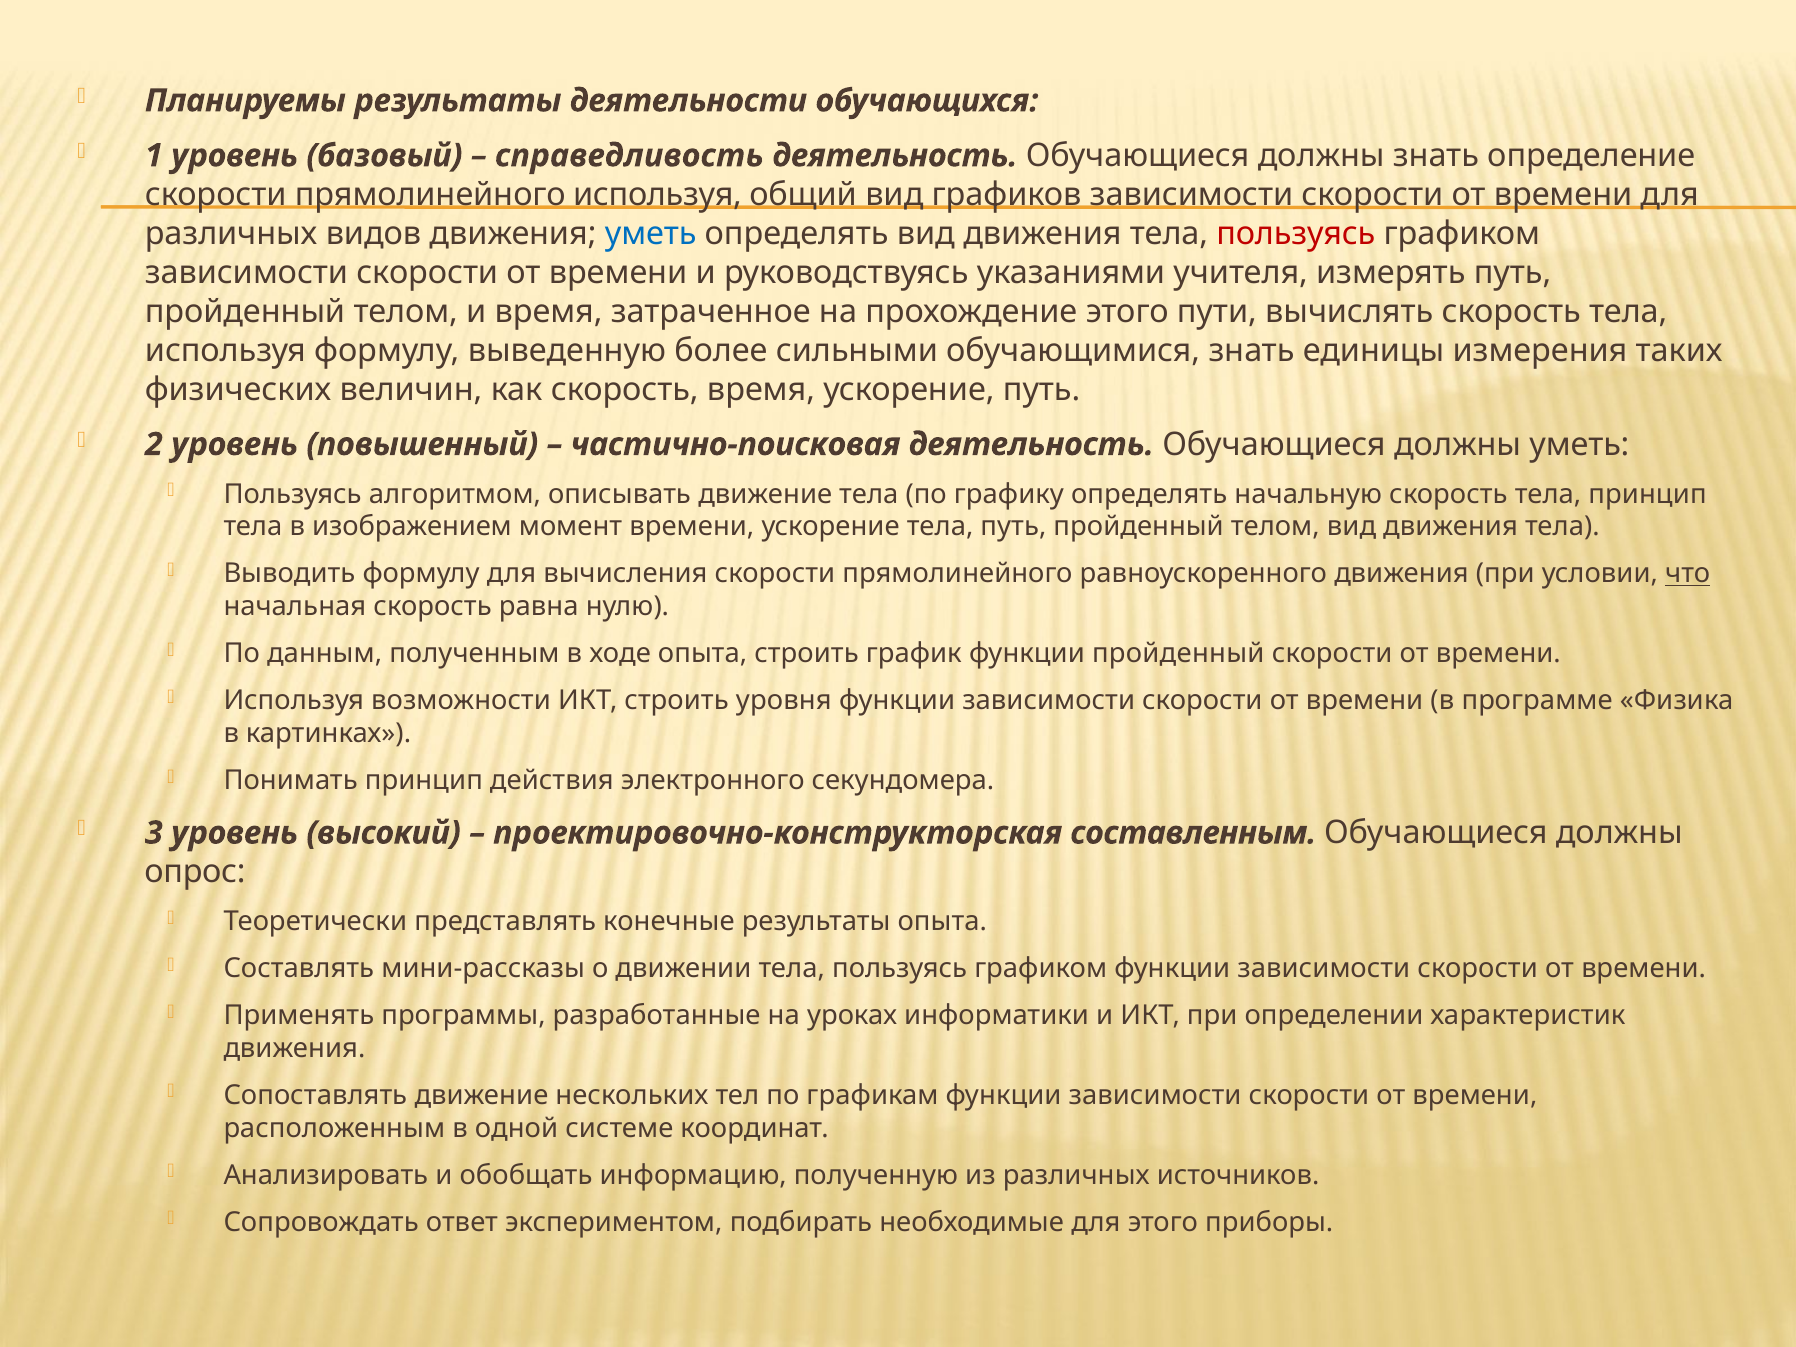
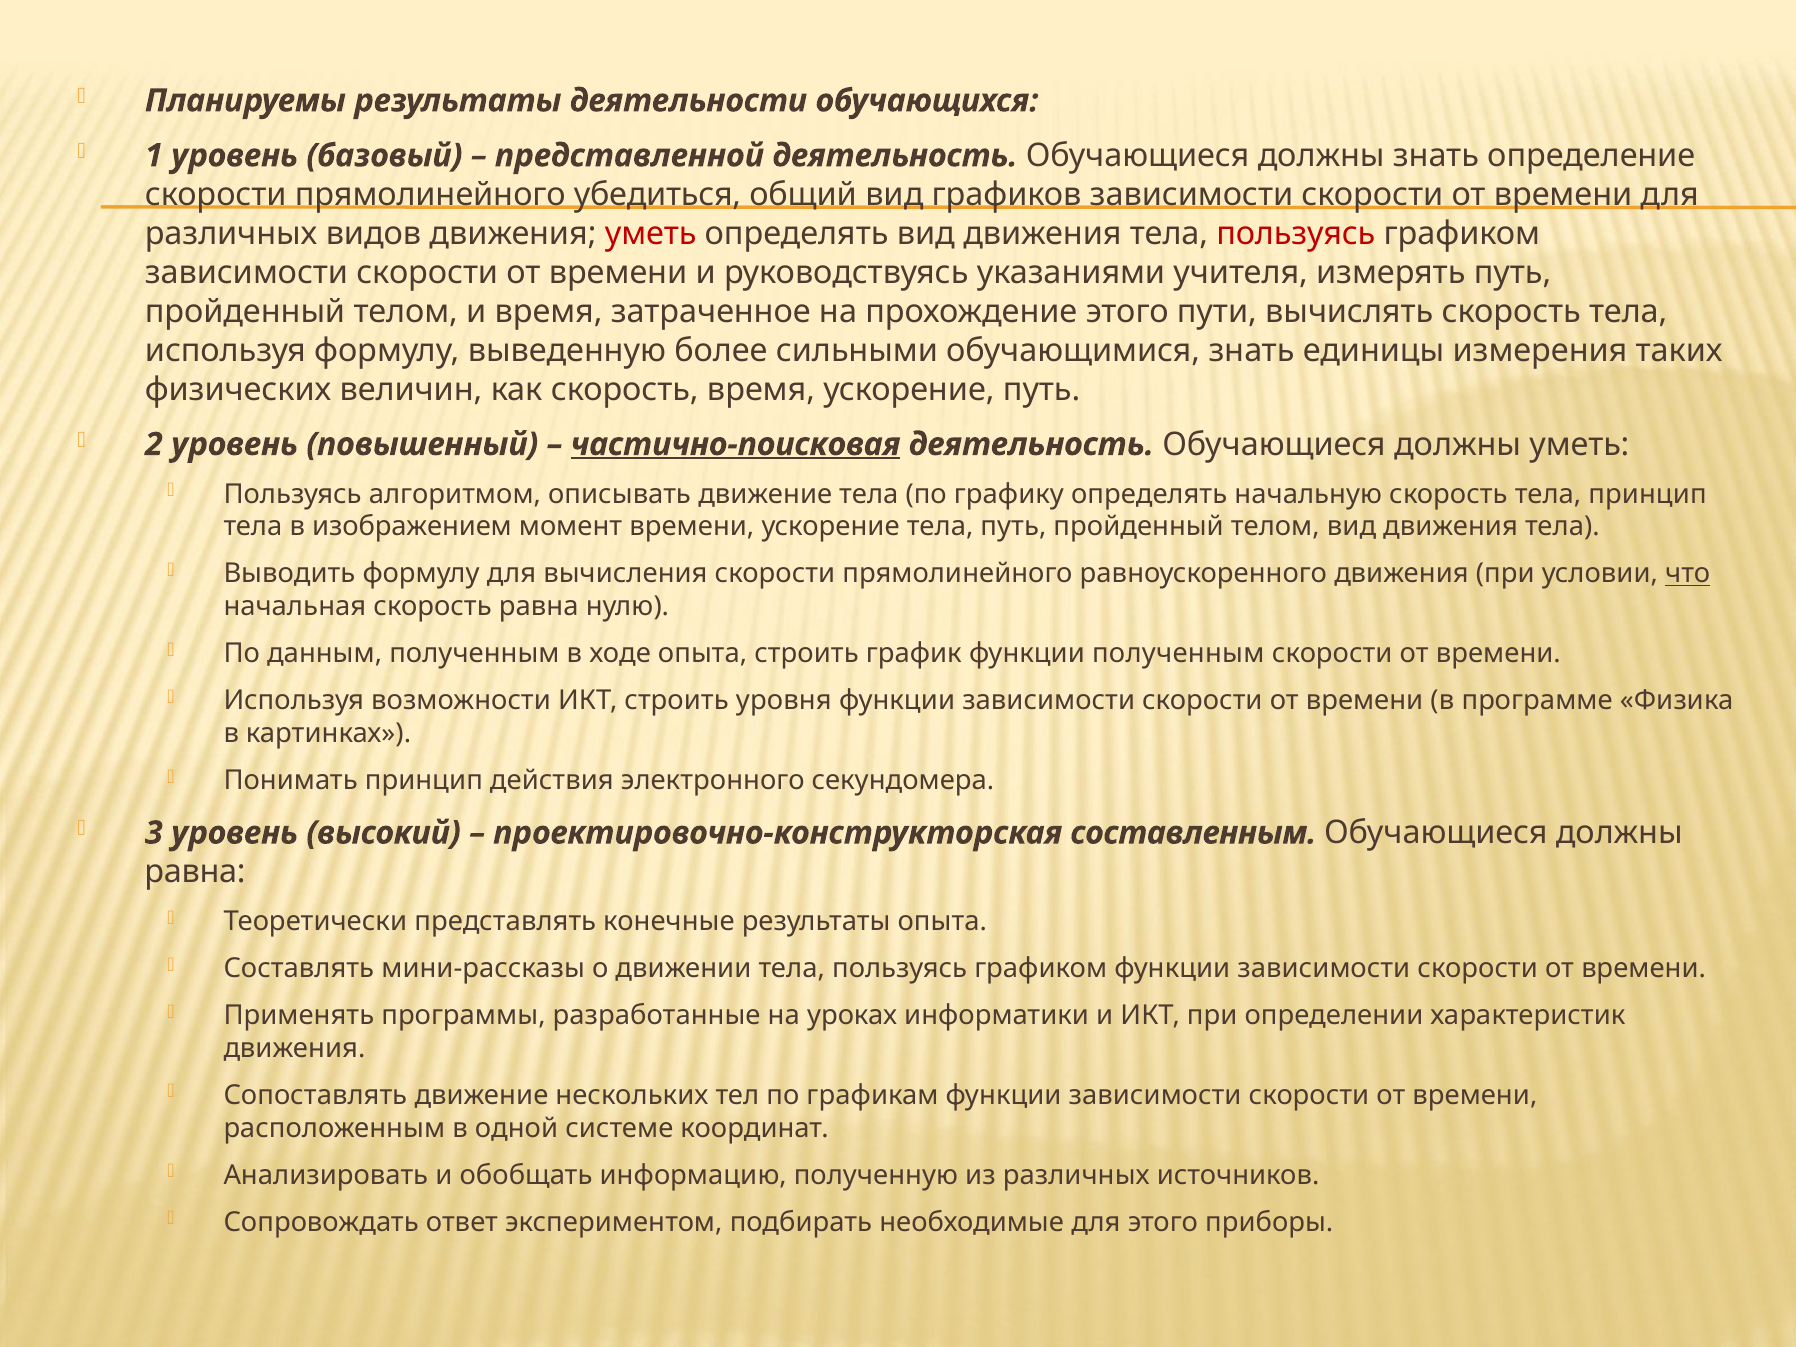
справедливость: справедливость -> представленной (629, 156)
прямолинейного используя: используя -> убедиться (657, 195)
уметь colour: blue -> red (651, 234)
частично-поисковая underline: none -> present (736, 444)
функции пройденный: пройденный -> полученным (1178, 654)
опрос: опрос -> равна (195, 872)
